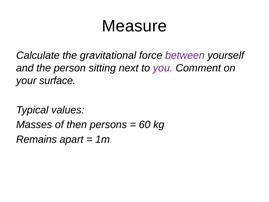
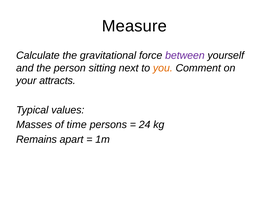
you colour: purple -> orange (163, 68)
surface: surface -> attracts (57, 81)
then: then -> time (77, 125)
60: 60 -> 24 (145, 125)
